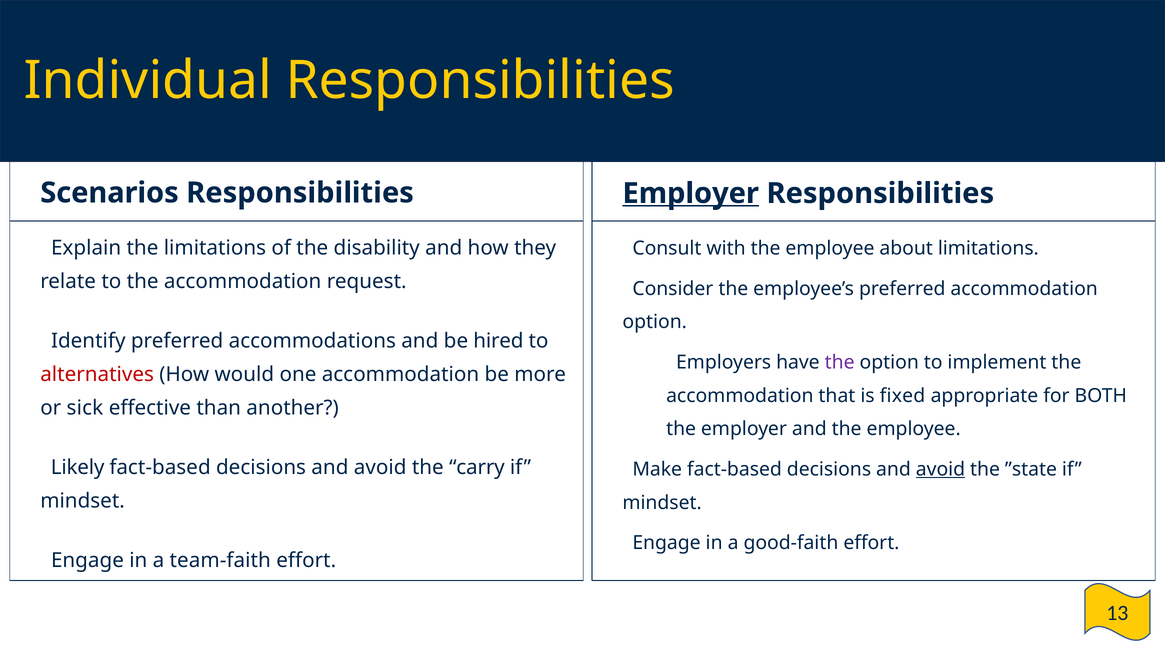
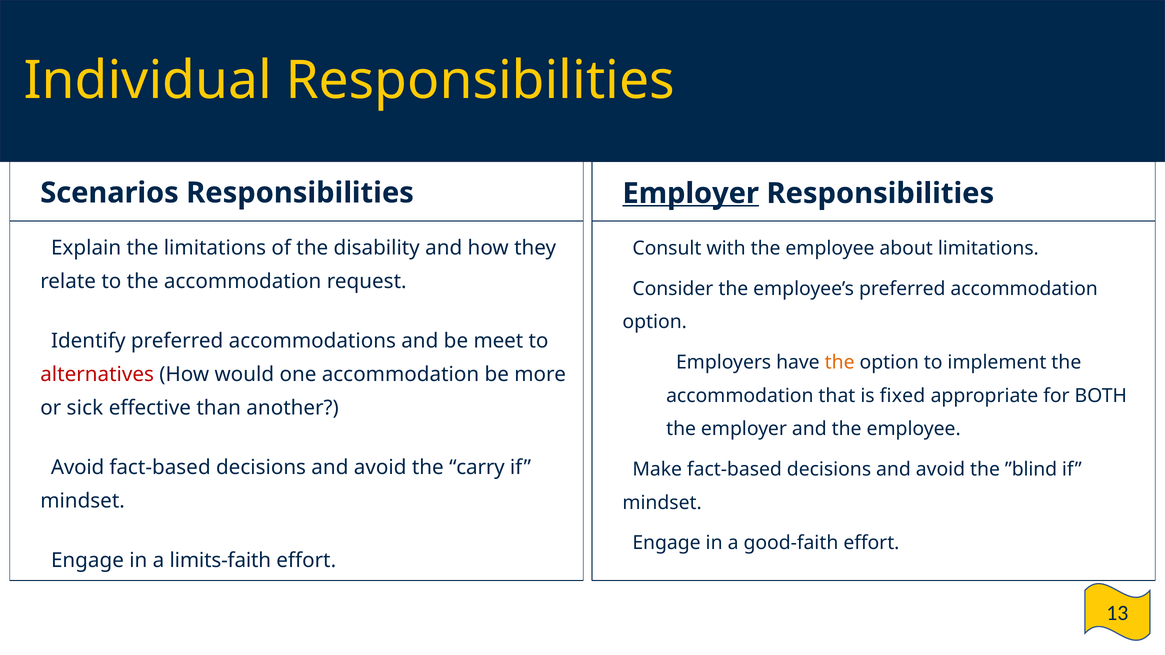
hired: hired -> meet (498, 341)
the colour: purple -> orange (840, 362)
Likely: Likely -> Avoid (78, 468)
avoid underline: present -> none (940, 469)
”state: ”state -> ”blind (1031, 469)
team-faith: team-faith -> limits-faith (220, 561)
